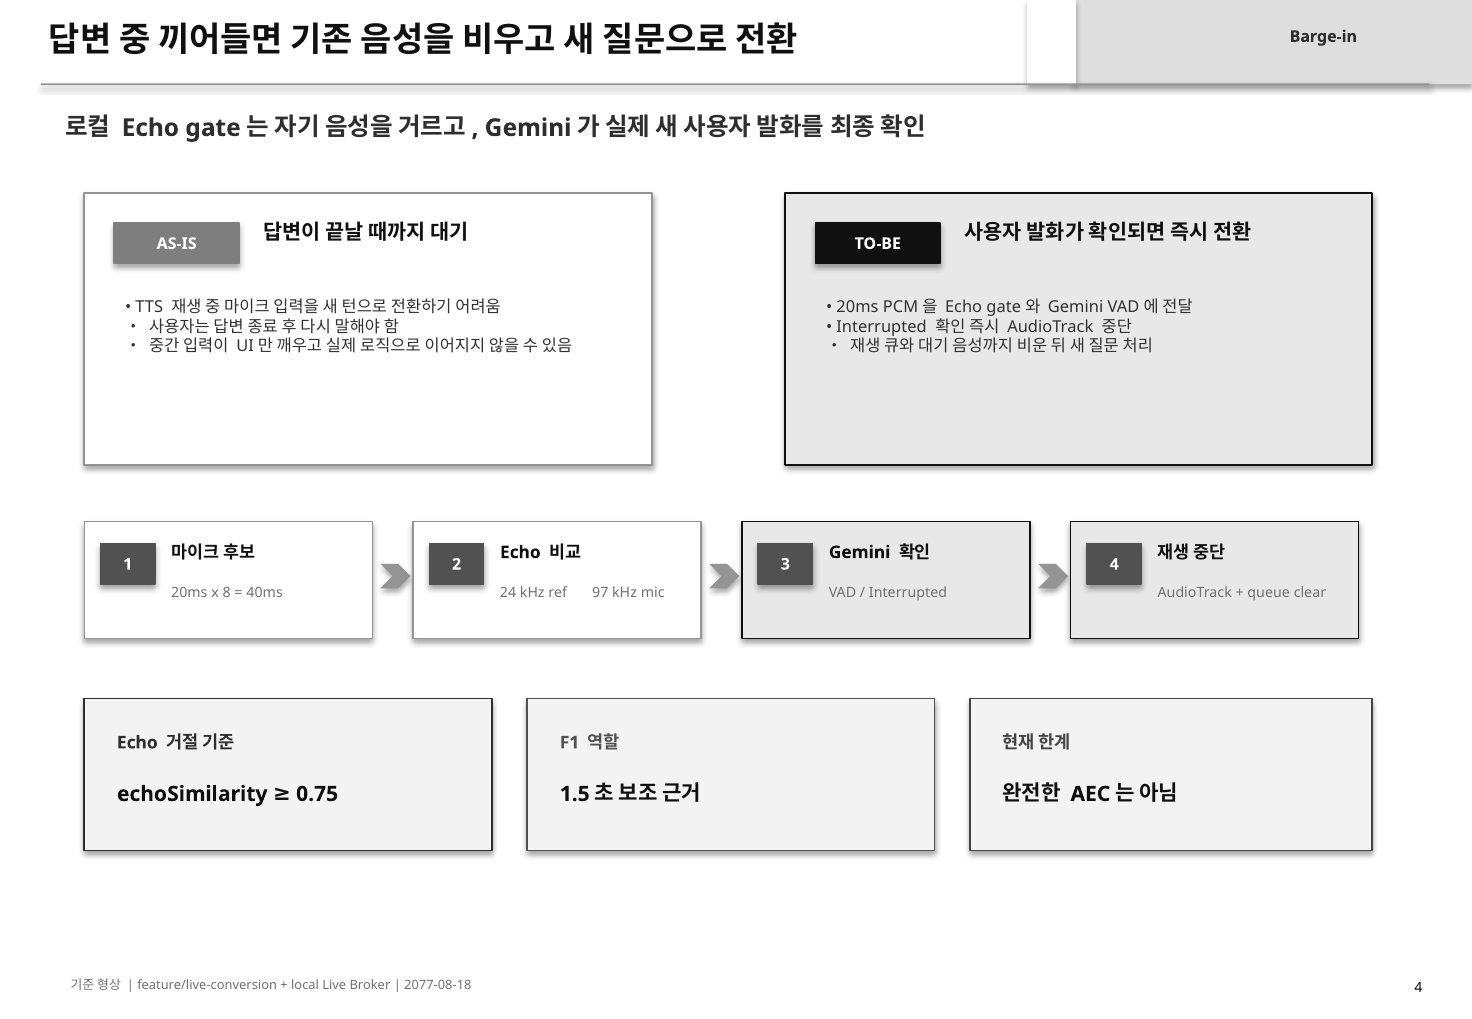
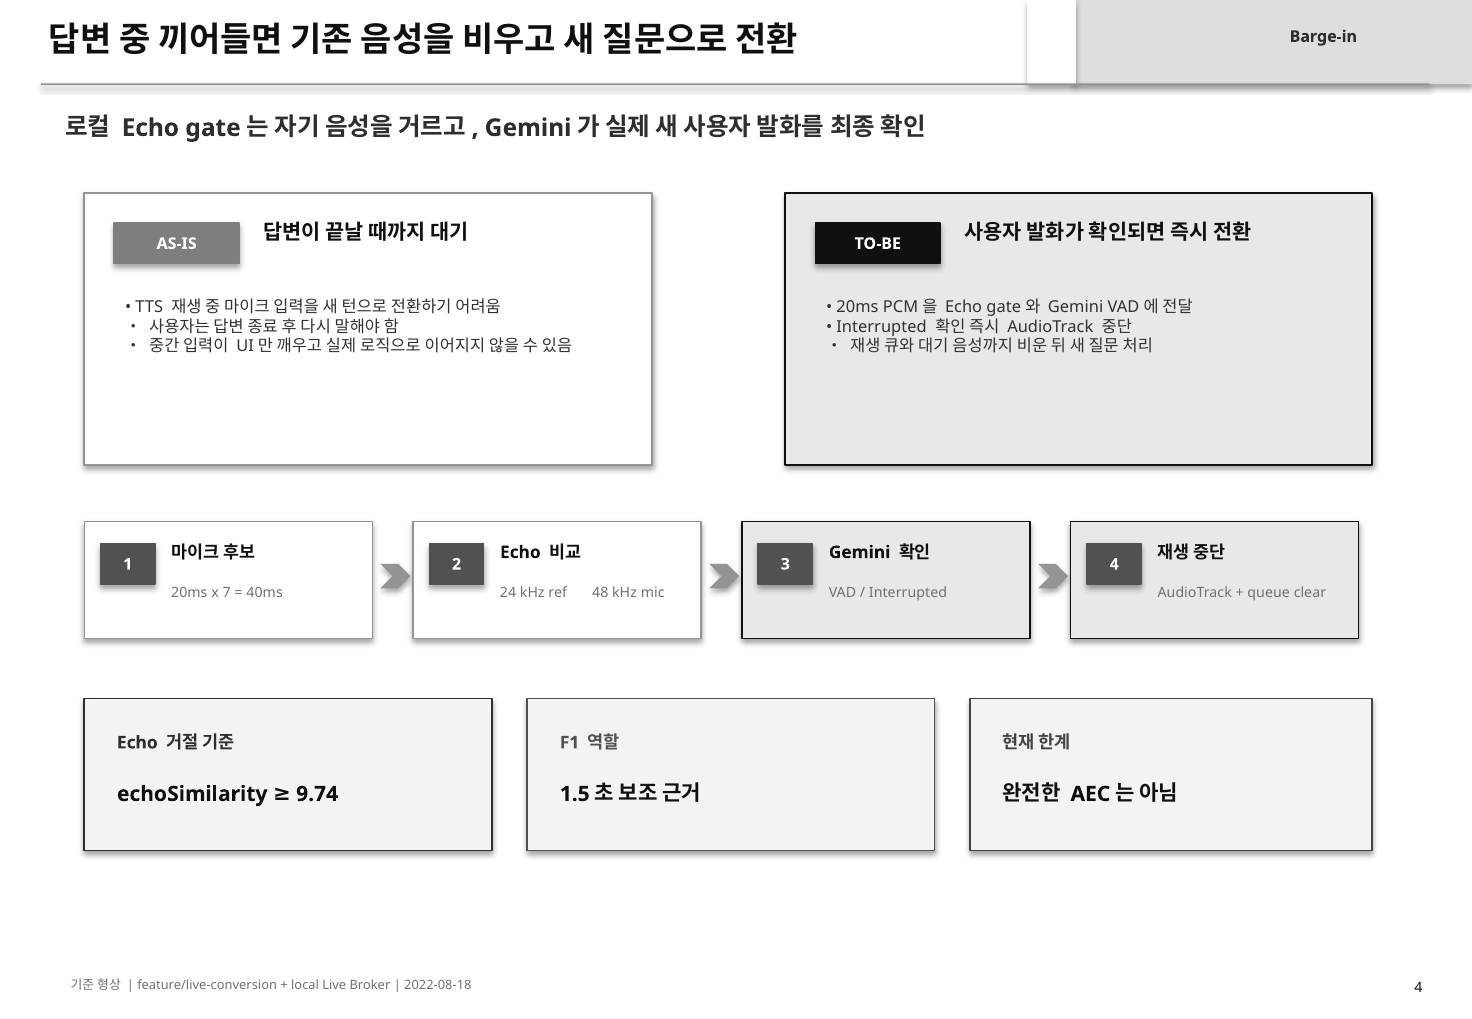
8: 8 -> 7 (227, 592)
97: 97 -> 48 (600, 592)
0.75: 0.75 -> 9.74 (317, 794)
2077-08-18: 2077-08-18 -> 2022-08-18 (438, 986)
